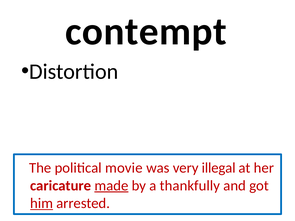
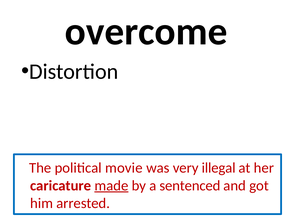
contempt: contempt -> overcome (146, 32)
thankfully: thankfully -> sentenced (190, 186)
him underline: present -> none (42, 203)
